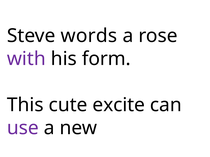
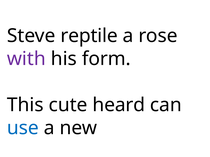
words: words -> reptile (89, 36)
excite: excite -> heard (119, 105)
use colour: purple -> blue (23, 128)
